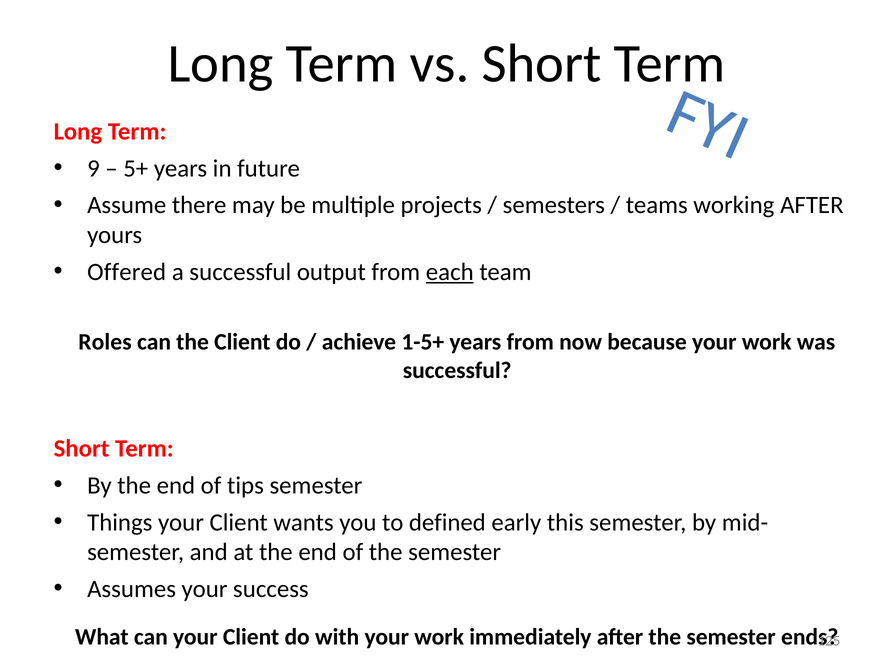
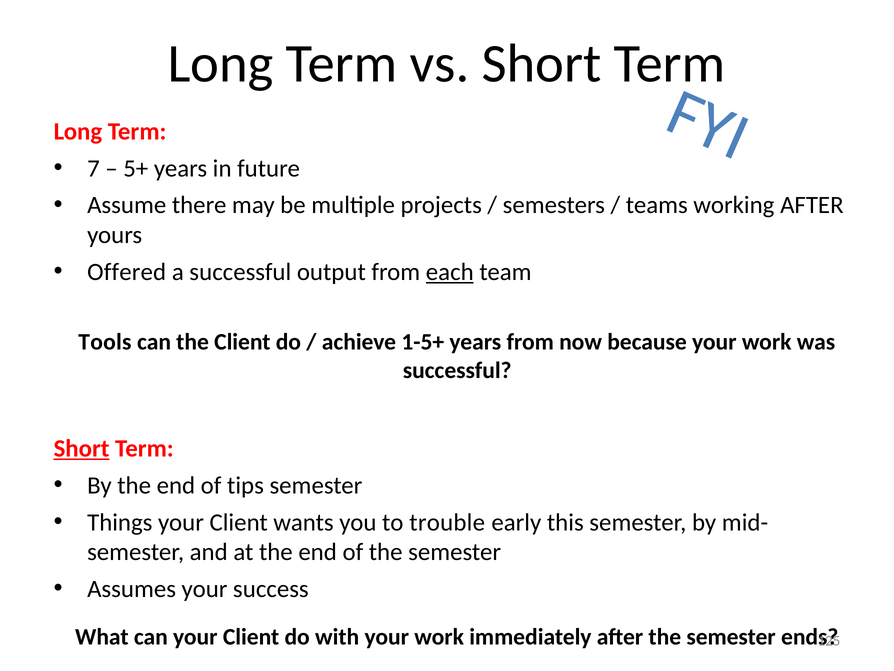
9: 9 -> 7 (93, 168)
Roles: Roles -> Tools (105, 342)
Short underline: none -> present (82, 448)
defined: defined -> trouble (447, 522)
